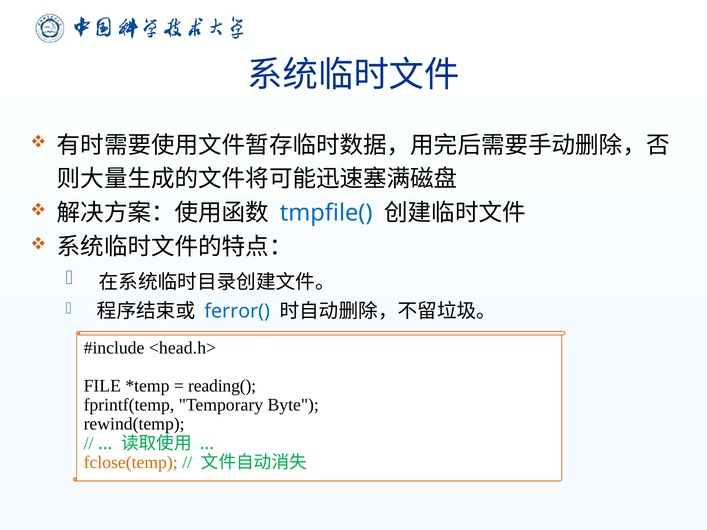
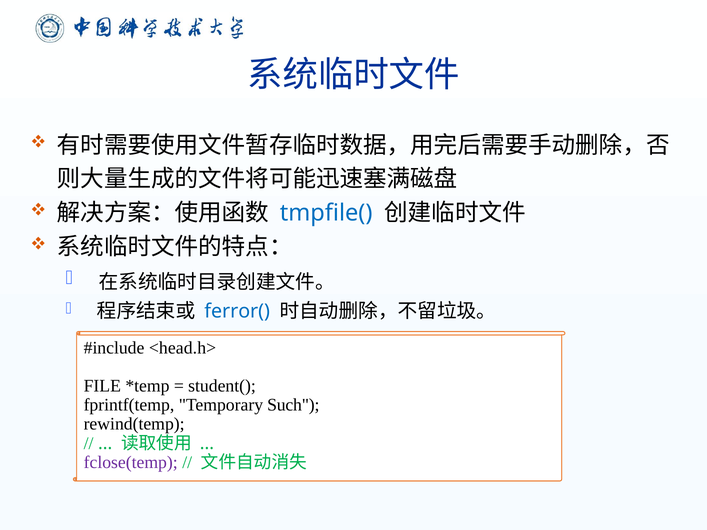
reading(: reading( -> student( (222, 386)
Byte: Byte -> Such (293, 405)
fclose(temp colour: orange -> purple (131, 462)
